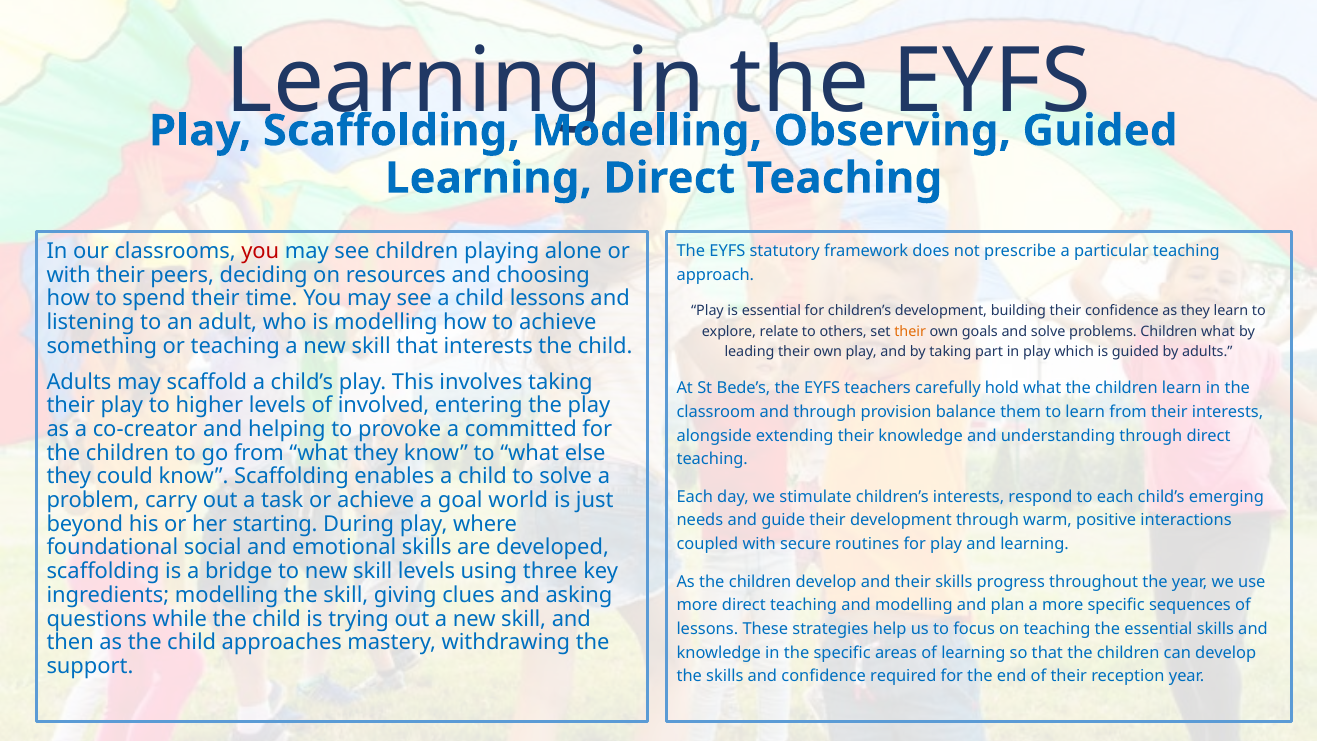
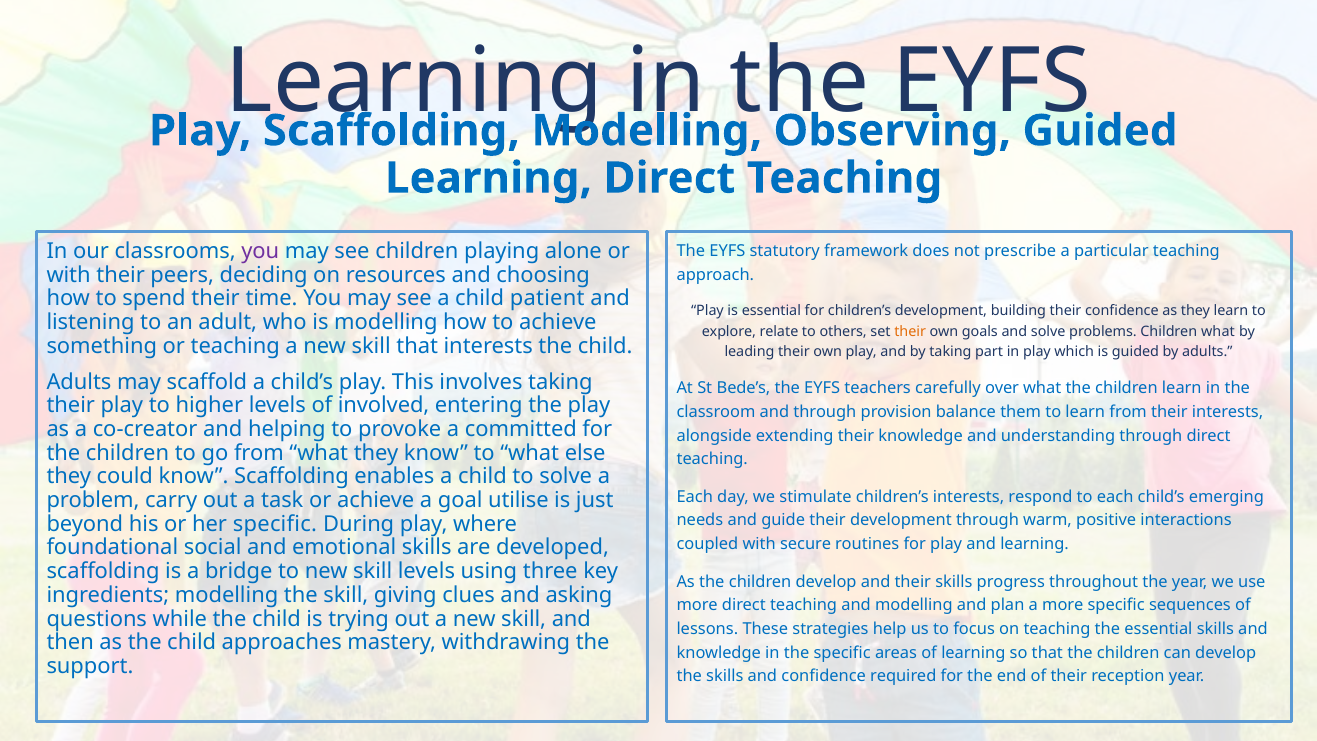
you colour: red -> purple (260, 251)
child lessons: lessons -> patient (547, 298)
hold: hold -> over (1002, 388)
world: world -> utilise (518, 500)
her starting: starting -> specific (275, 524)
